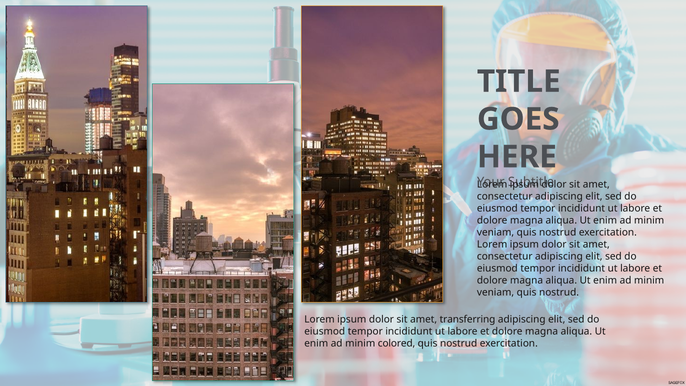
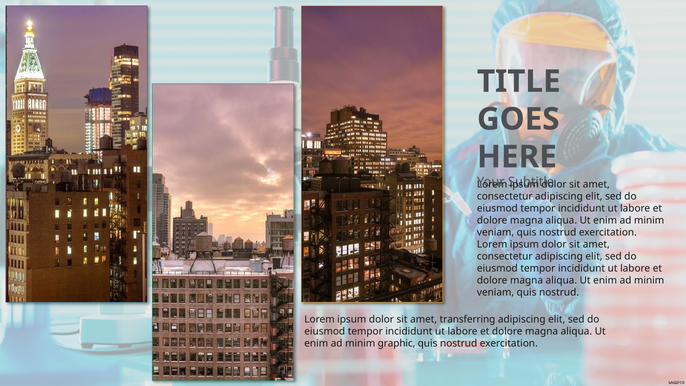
colored: colored -> graphic (397, 343)
